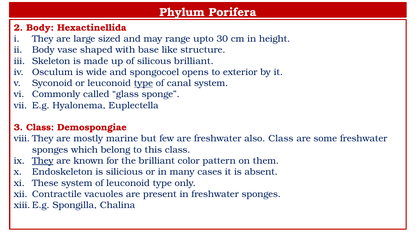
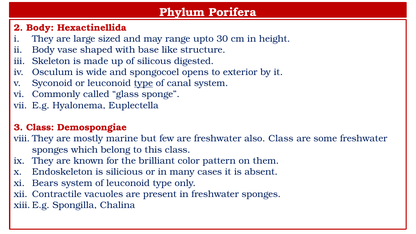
silicous brilliant: brilliant -> digested (194, 61)
They underline: present -> none (43, 161)
These: These -> Bears (45, 183)
